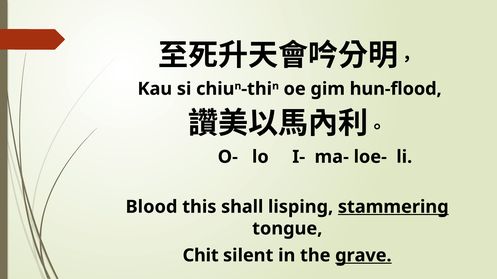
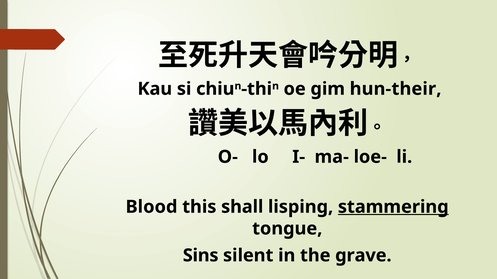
hun-flood: hun-flood -> hun-their (396, 89)
Chit: Chit -> Sins (201, 256)
grave underline: present -> none (363, 256)
